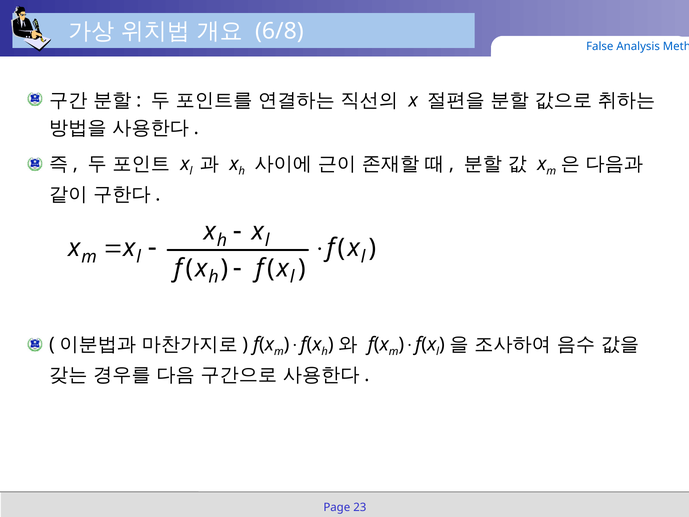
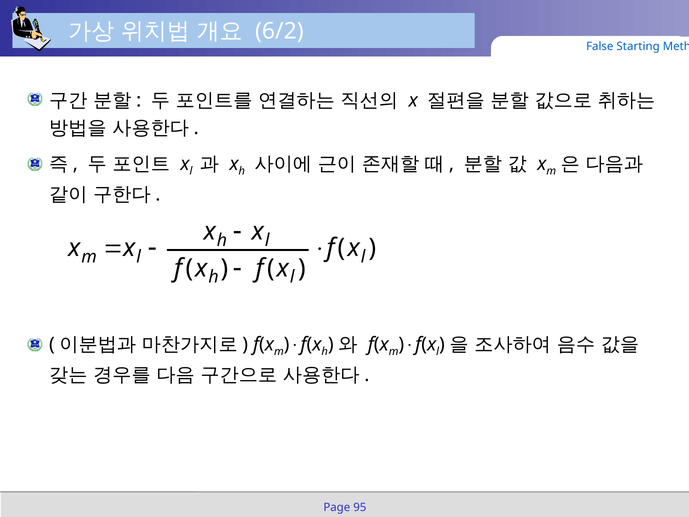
6/8: 6/8 -> 6/2 (279, 31)
Analysis: Analysis -> Starting (638, 46)
23: 23 -> 95 (360, 507)
